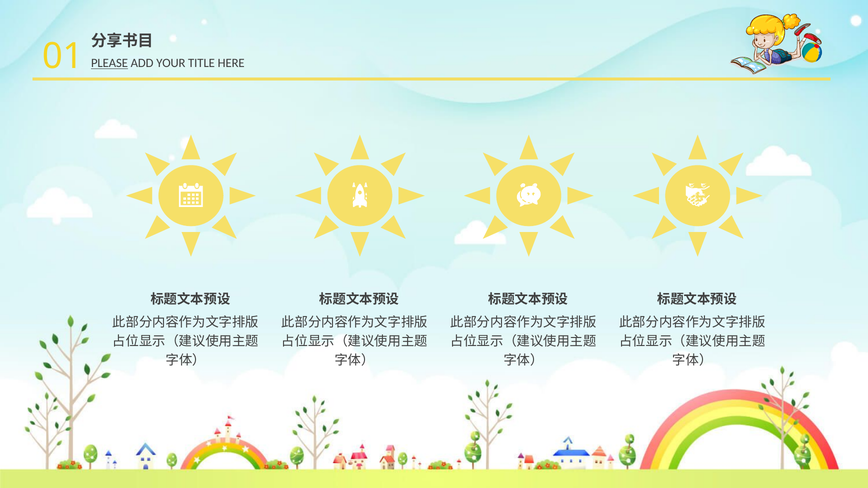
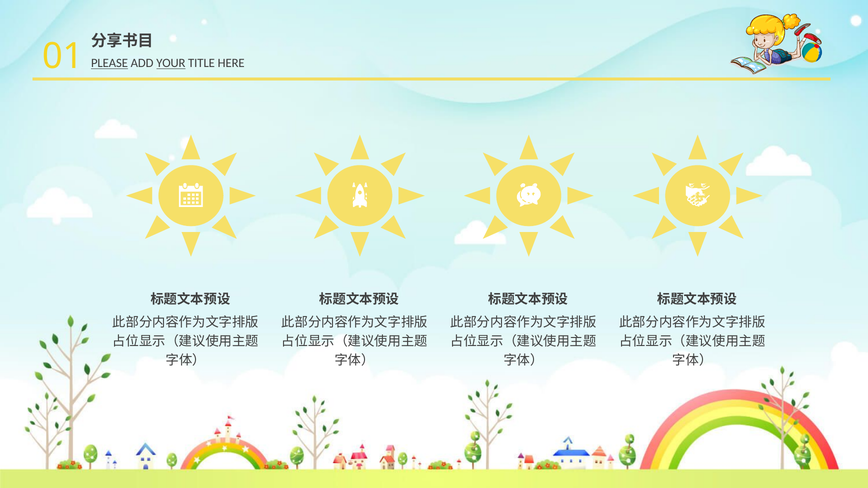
YOUR underline: none -> present (171, 63)
